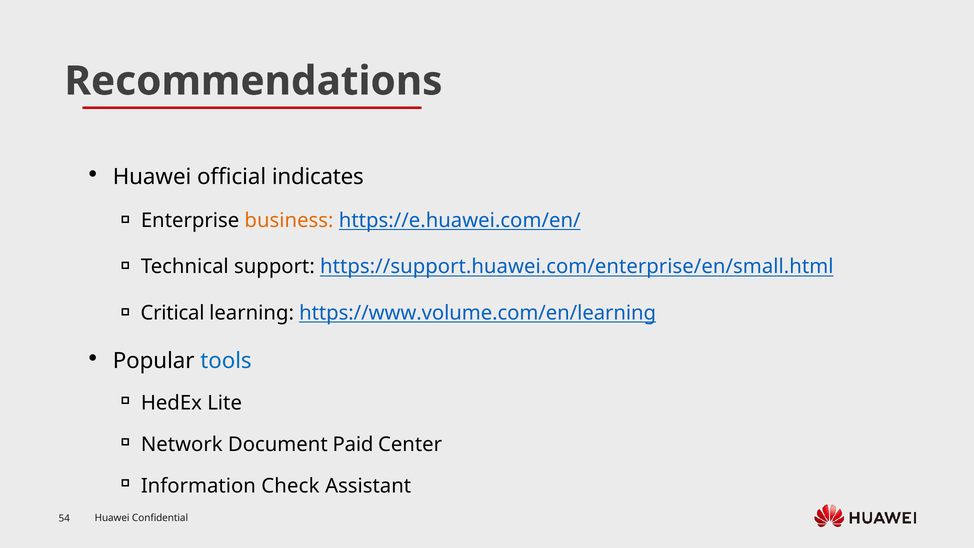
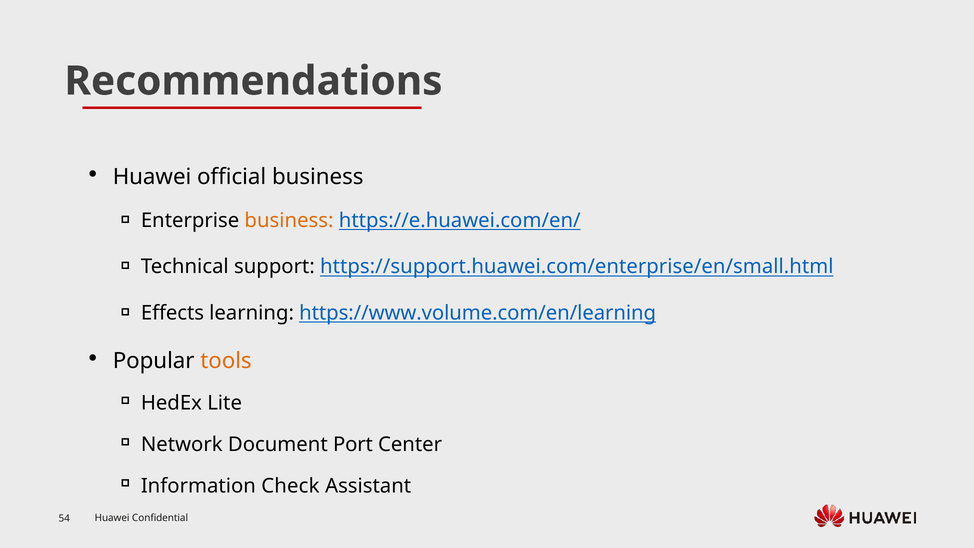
official indicates: indicates -> business (318, 177)
Critical: Critical -> Effects (172, 313)
tools colour: blue -> orange (226, 361)
Paid: Paid -> Port (353, 444)
